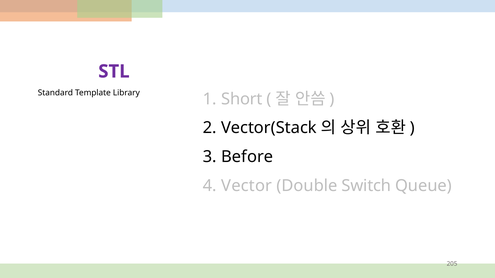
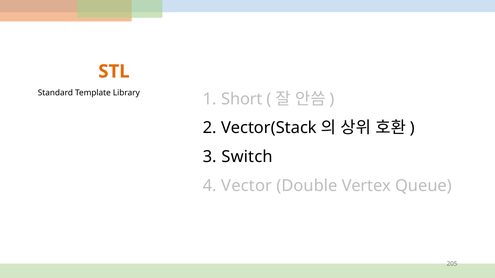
STL colour: purple -> orange (114, 72)
Before: Before -> Switch (247, 157)
Switch: Switch -> Vertex (366, 186)
